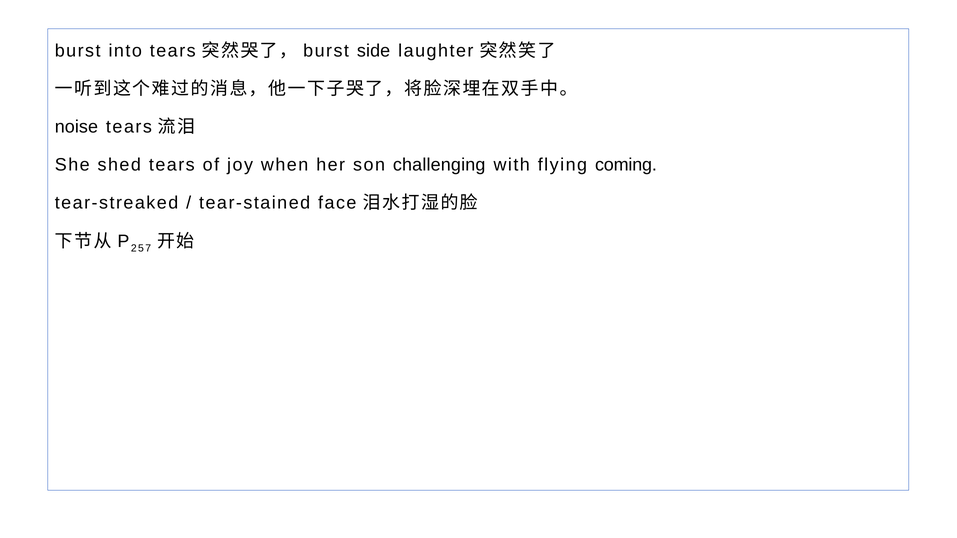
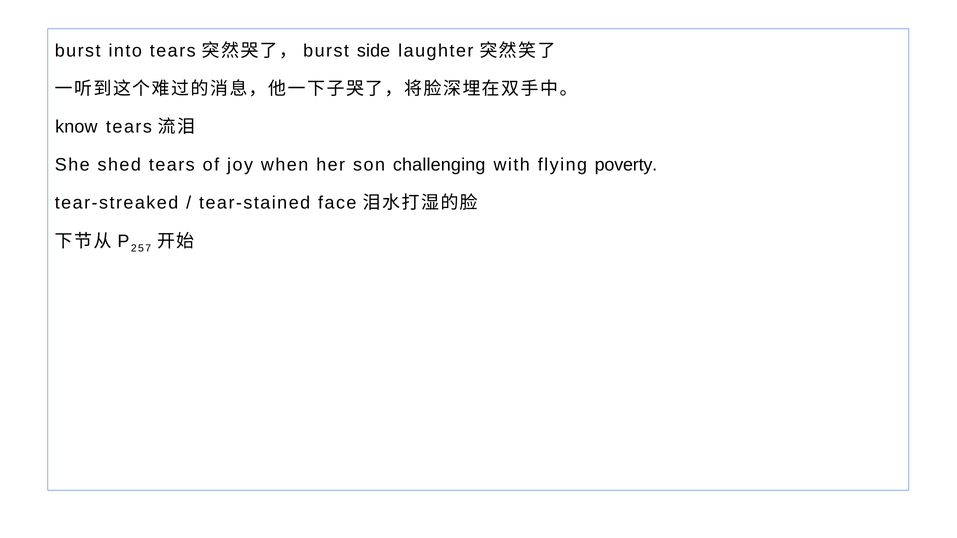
noise: noise -> know (76, 127)
coming: coming -> poverty (626, 165)
